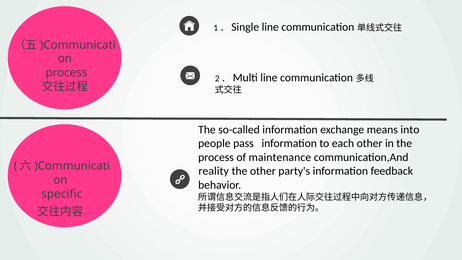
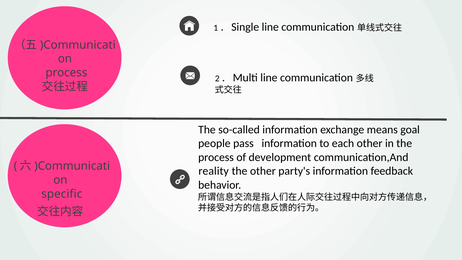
into: into -> goal (410, 129)
maintenance: maintenance -> development (280, 157)
